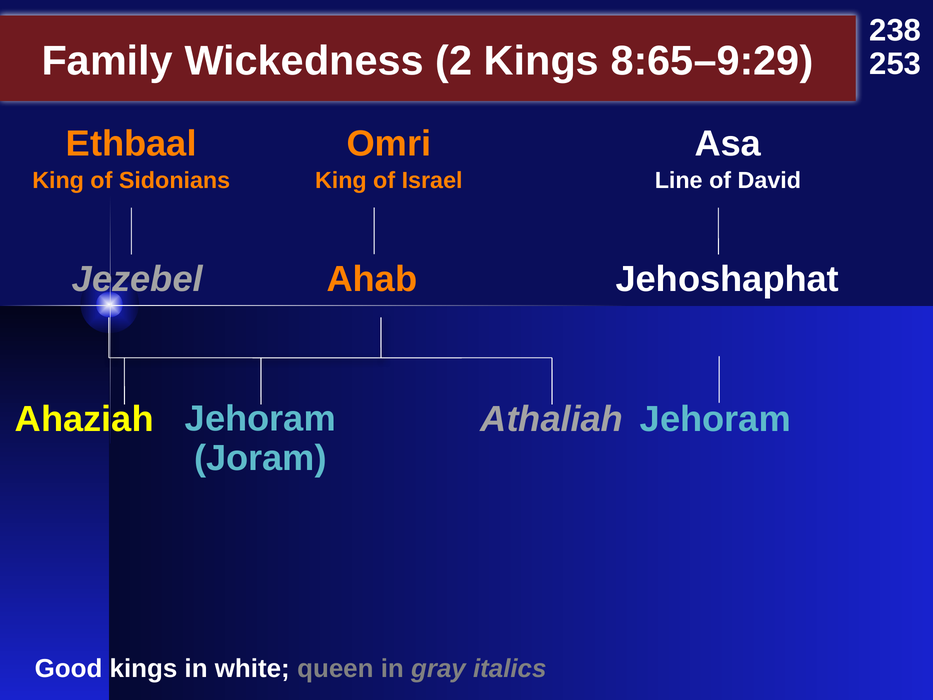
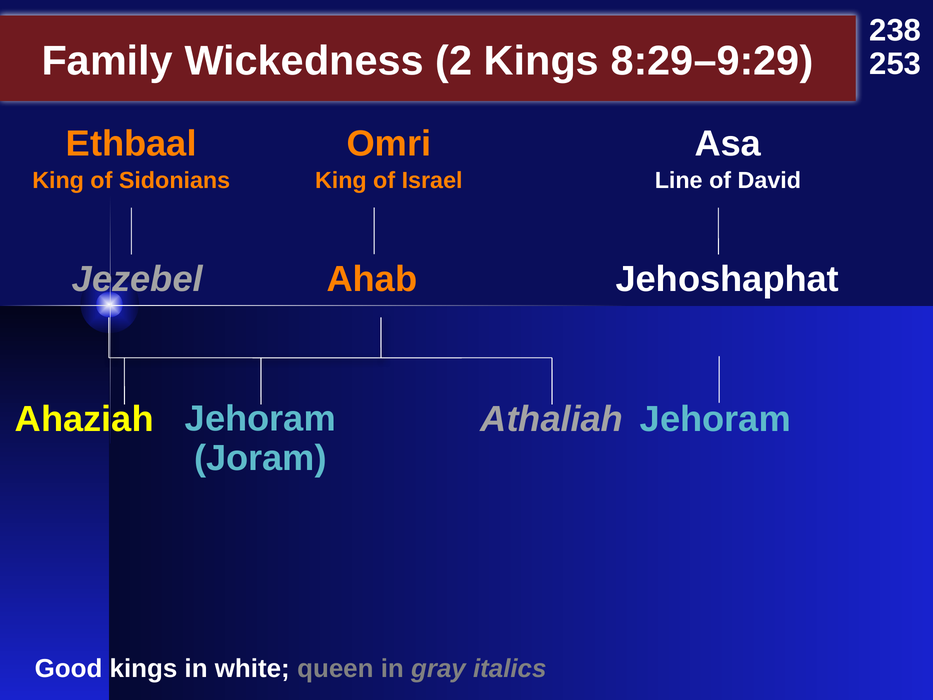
8:65–9:29: 8:65–9:29 -> 8:29–9:29 (712, 61)
